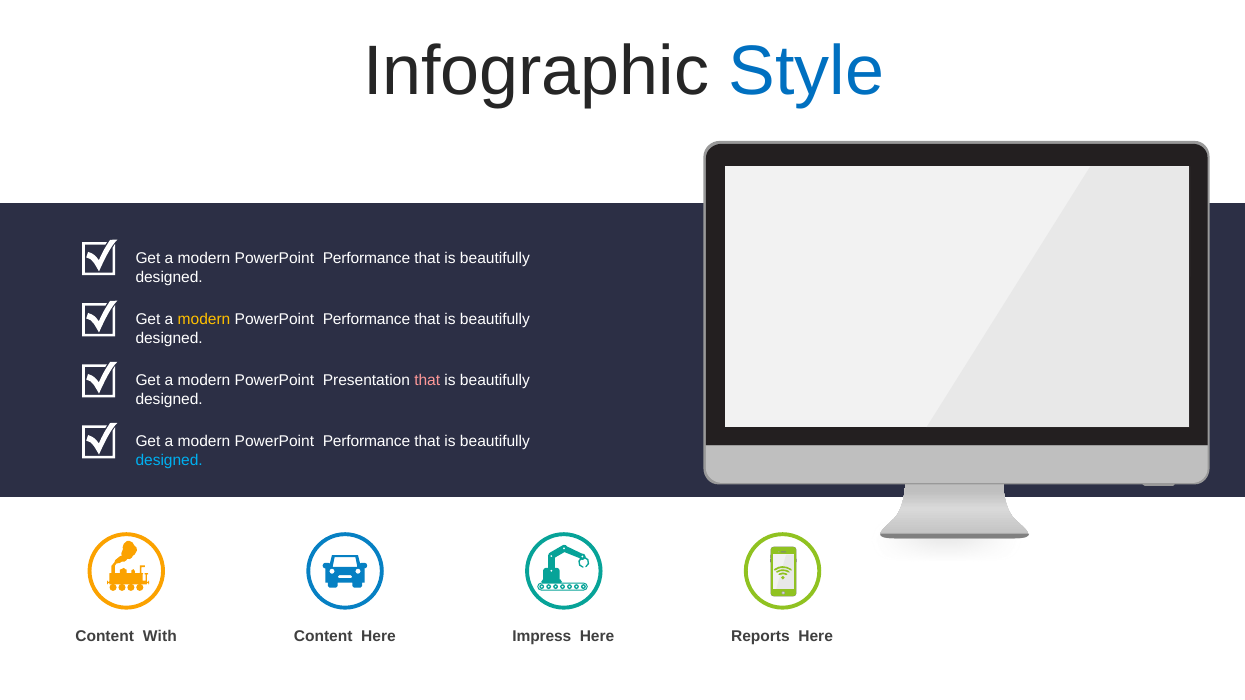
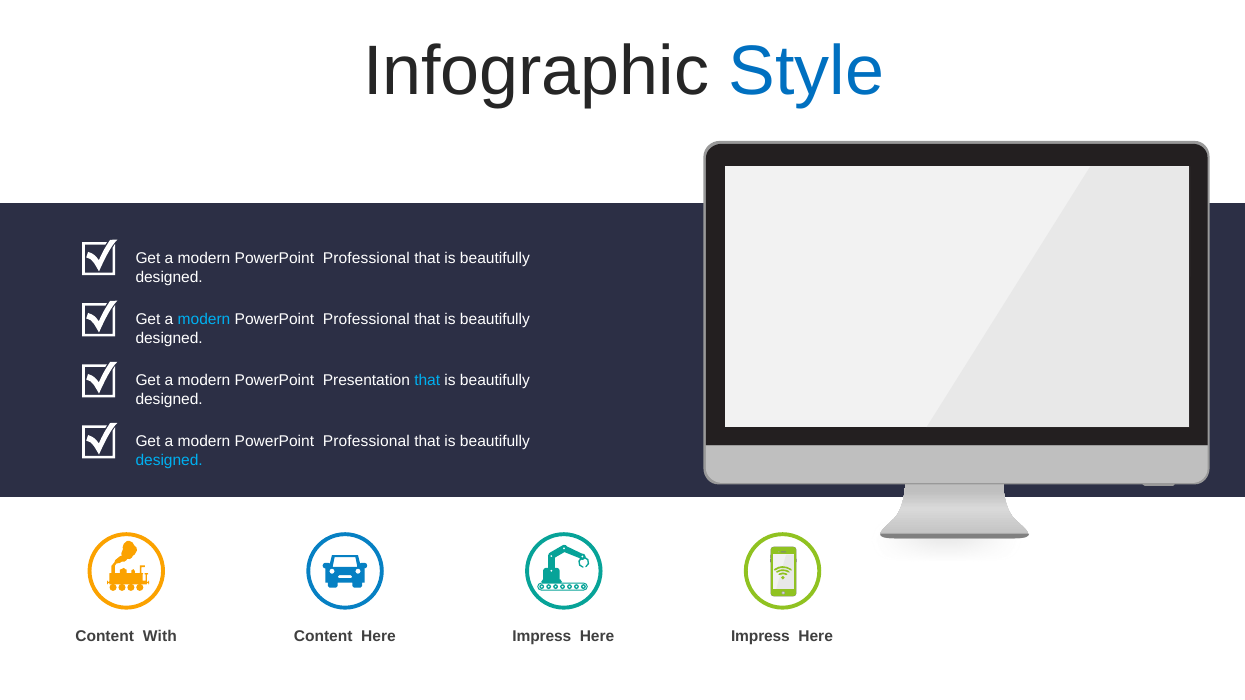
Performance: Performance -> Professional (366, 258)
modern colour: yellow -> light blue (204, 319)
Performance: Performance -> Professional (366, 319)
that colour: pink -> light blue (427, 381)
Performance: Performance -> Professional (366, 442)
Reports: Reports -> Impress (760, 637)
